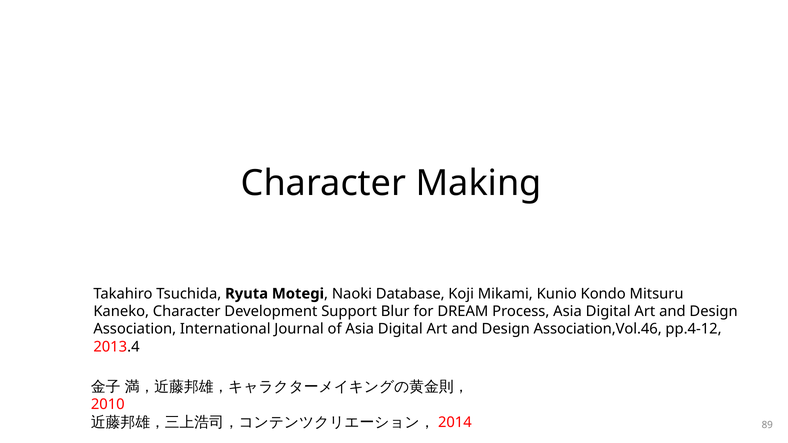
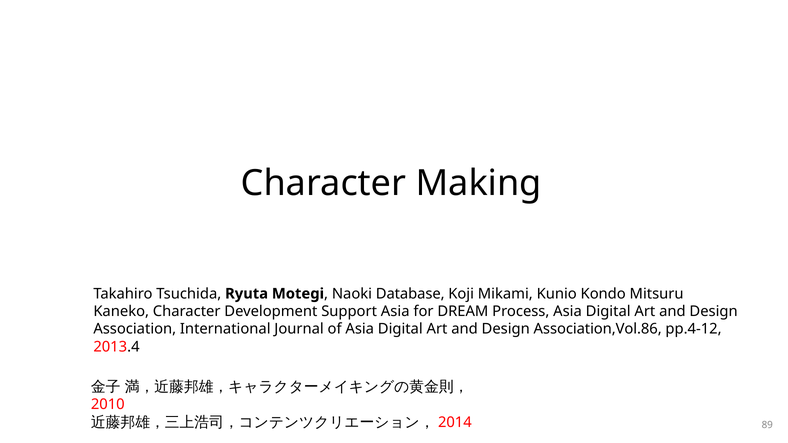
Support Blur: Blur -> Asia (395, 312)
Association,Vol.46: Association,Vol.46 -> Association,Vol.86 (598, 329)
